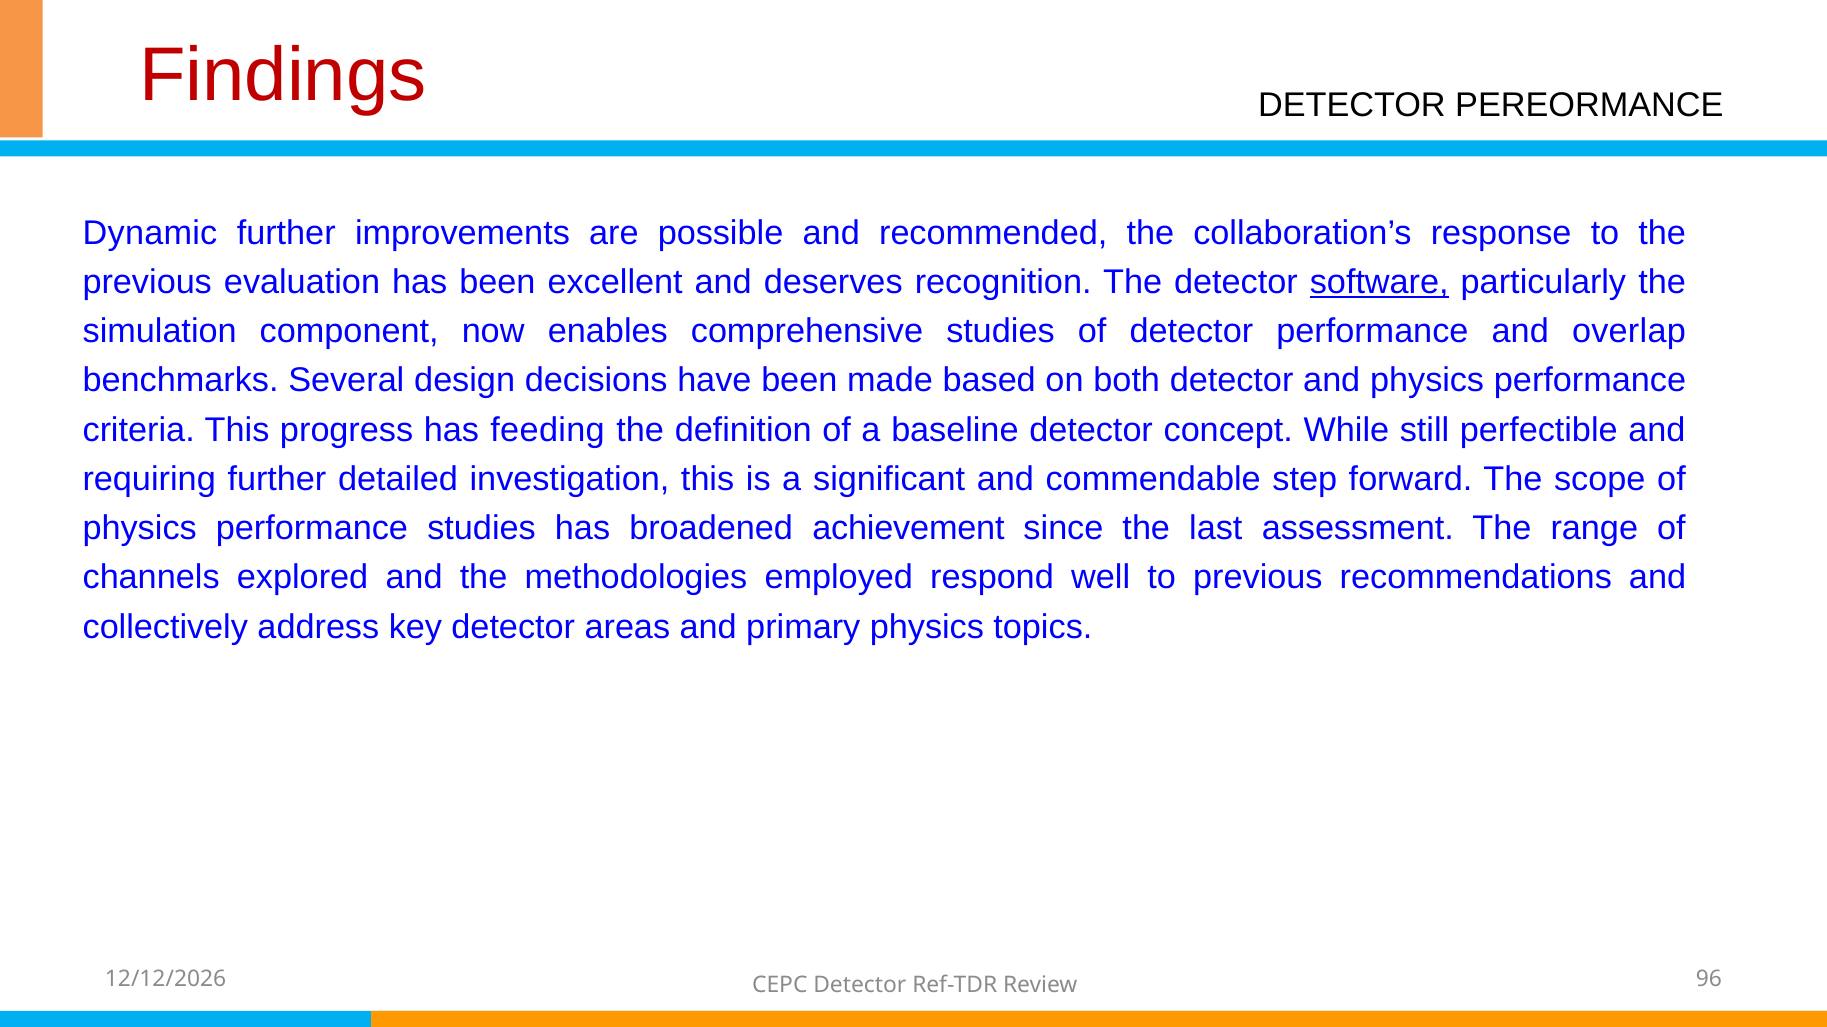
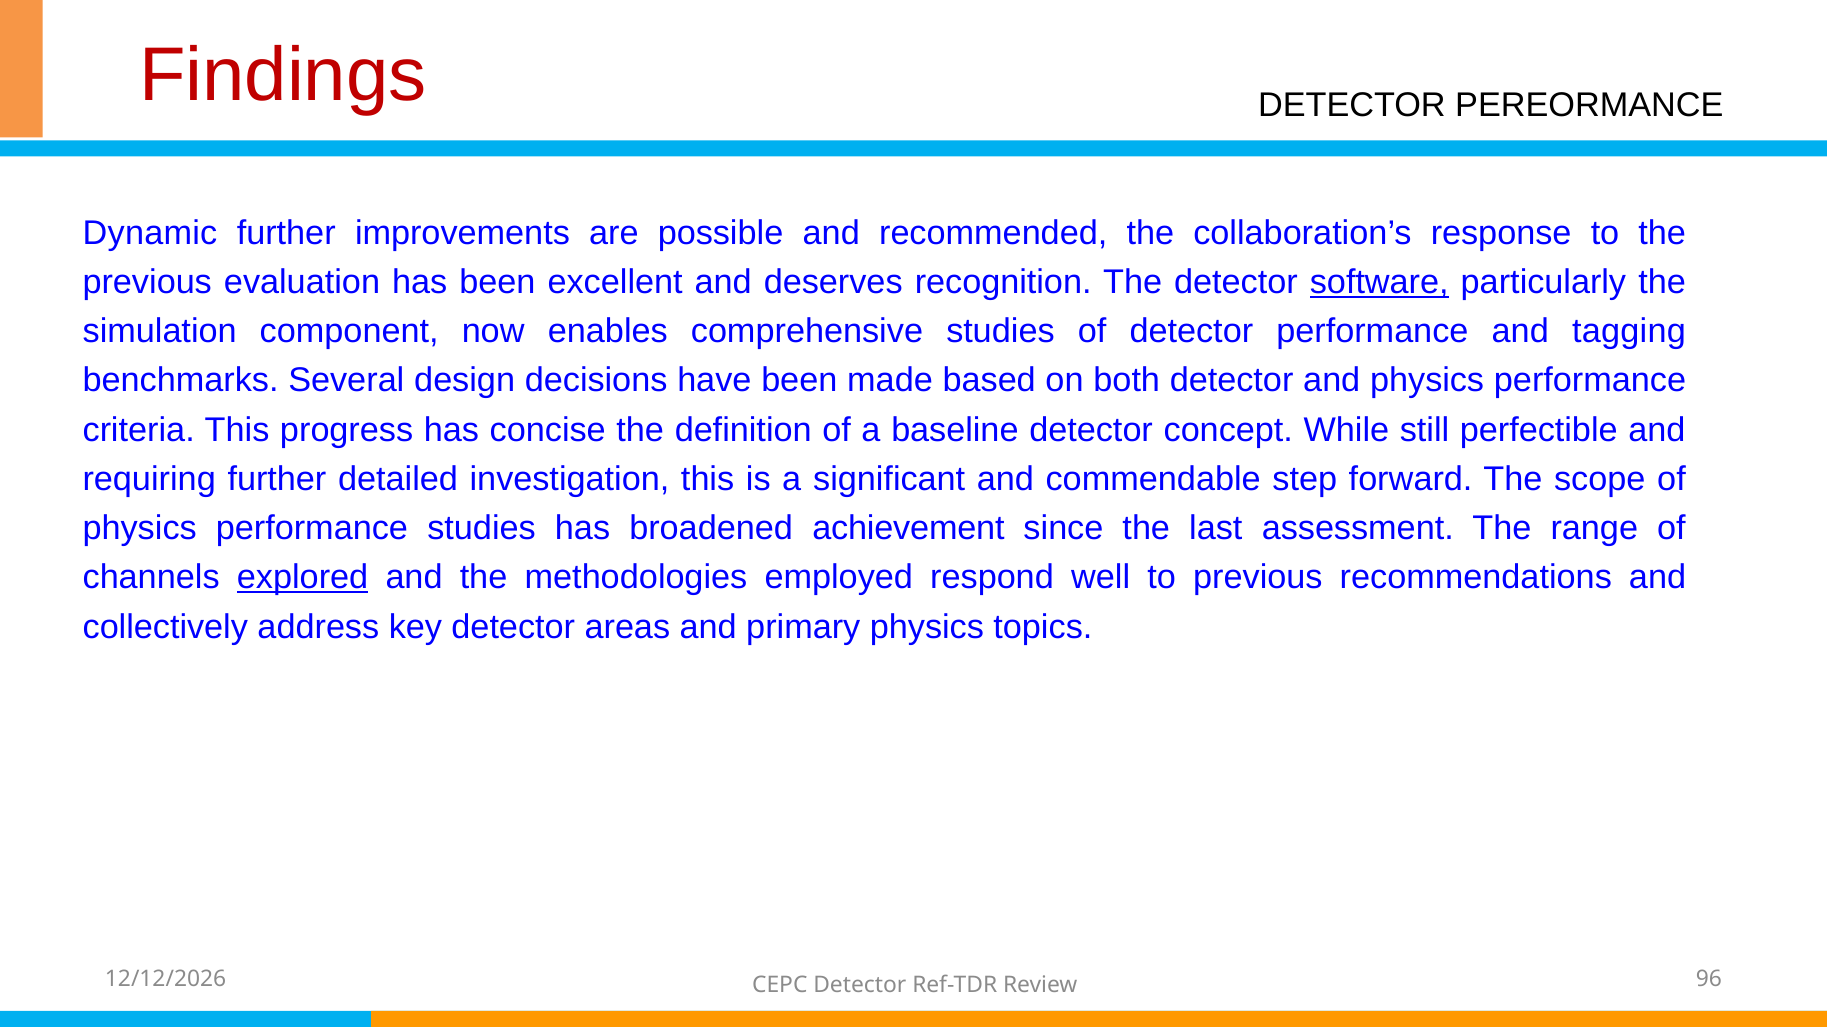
overlap: overlap -> tagging (1629, 332)
feeding: feeding -> concise (548, 430)
explored underline: none -> present (303, 578)
